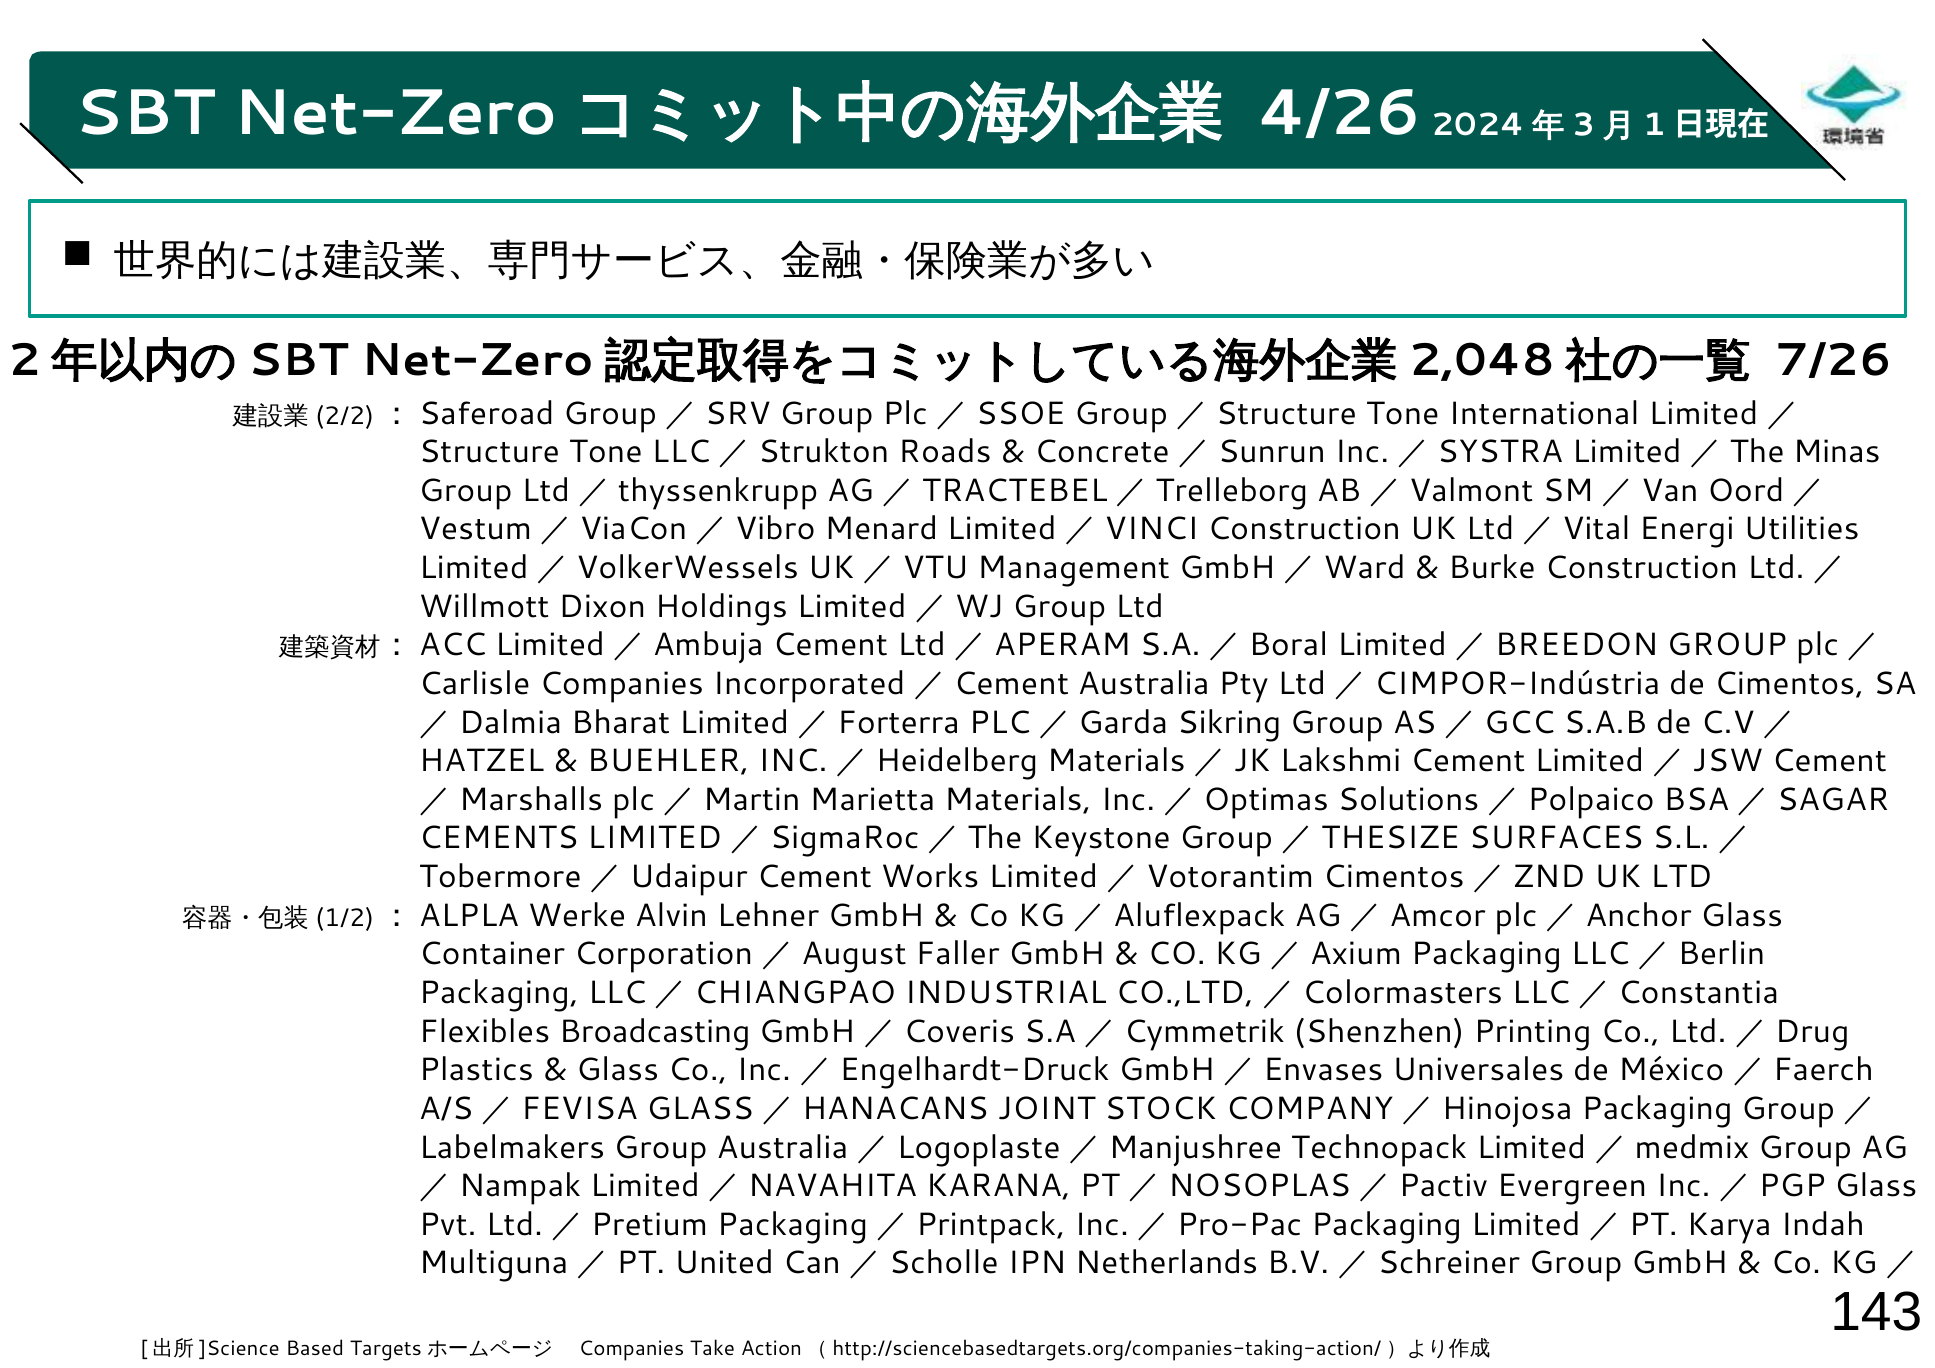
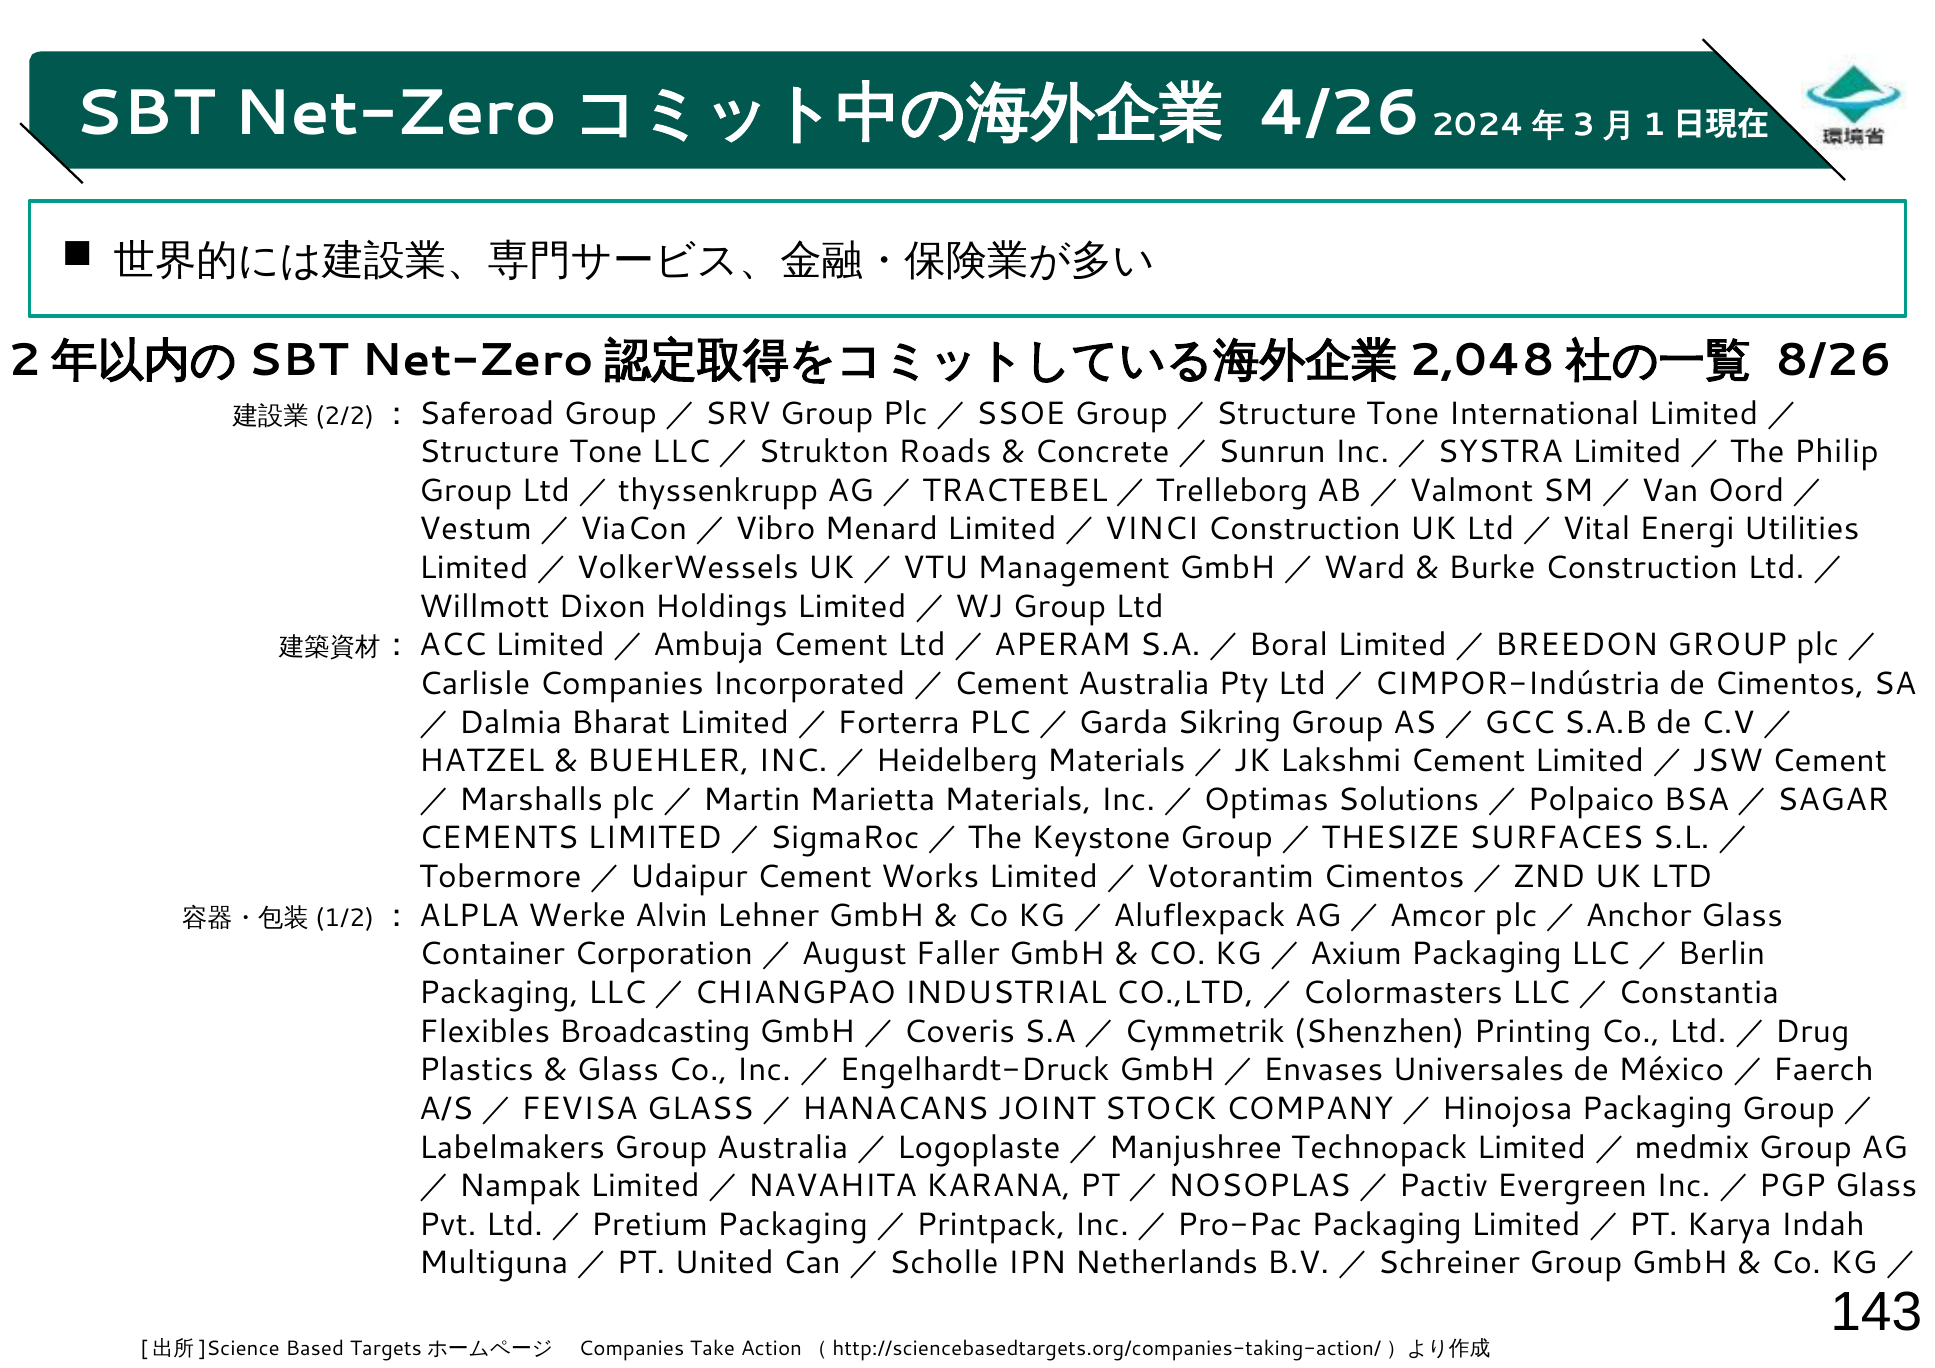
7/26: 7/26 -> 8/26 (1834, 360)
Minas: Minas -> Philip (1836, 452)
